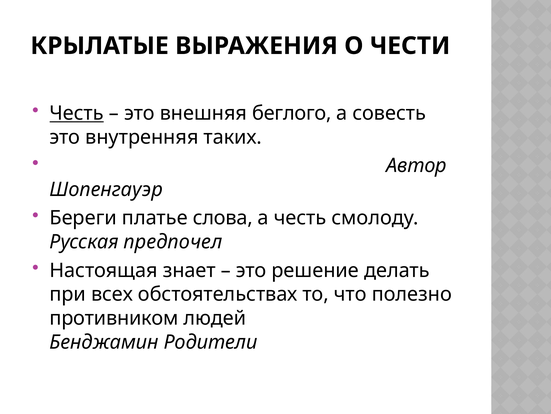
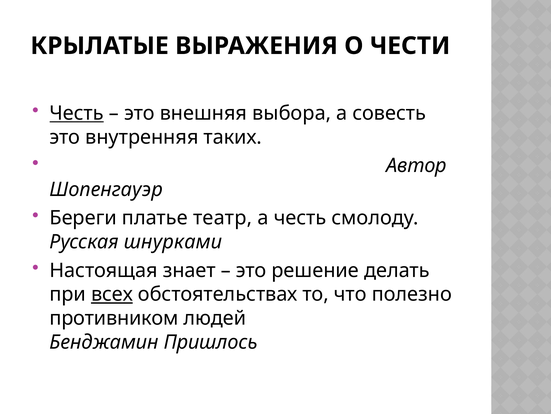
беглого: беглого -> выбора (292, 113)
слова: слова -> театр (223, 218)
предпочел: предпочел -> шнурками (173, 242)
всех underline: none -> present (112, 294)
Родители: Родители -> Пришлось (211, 342)
